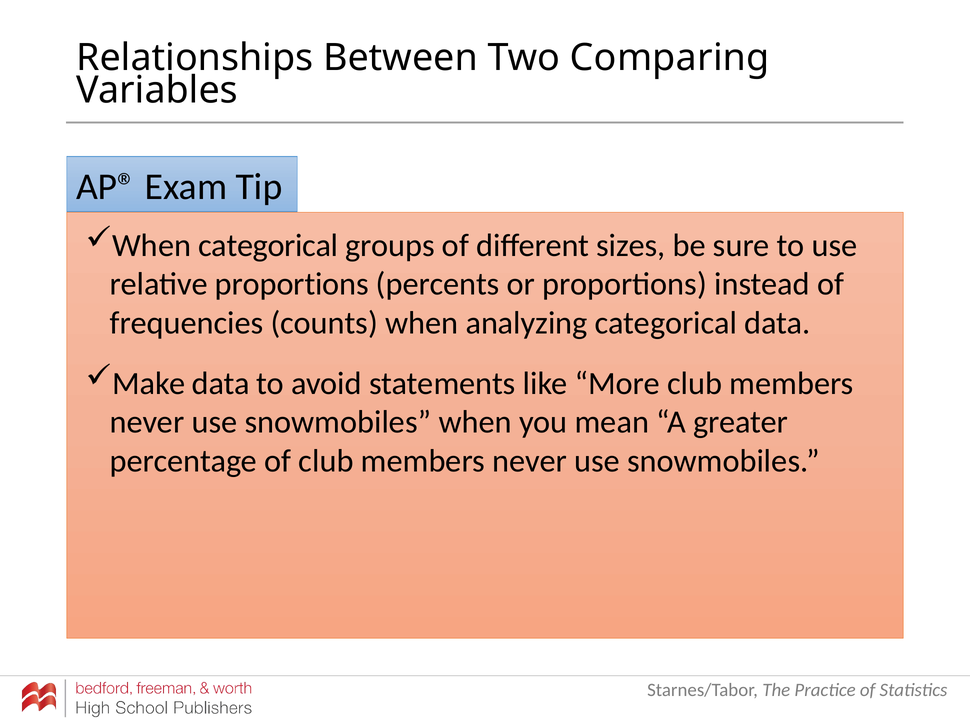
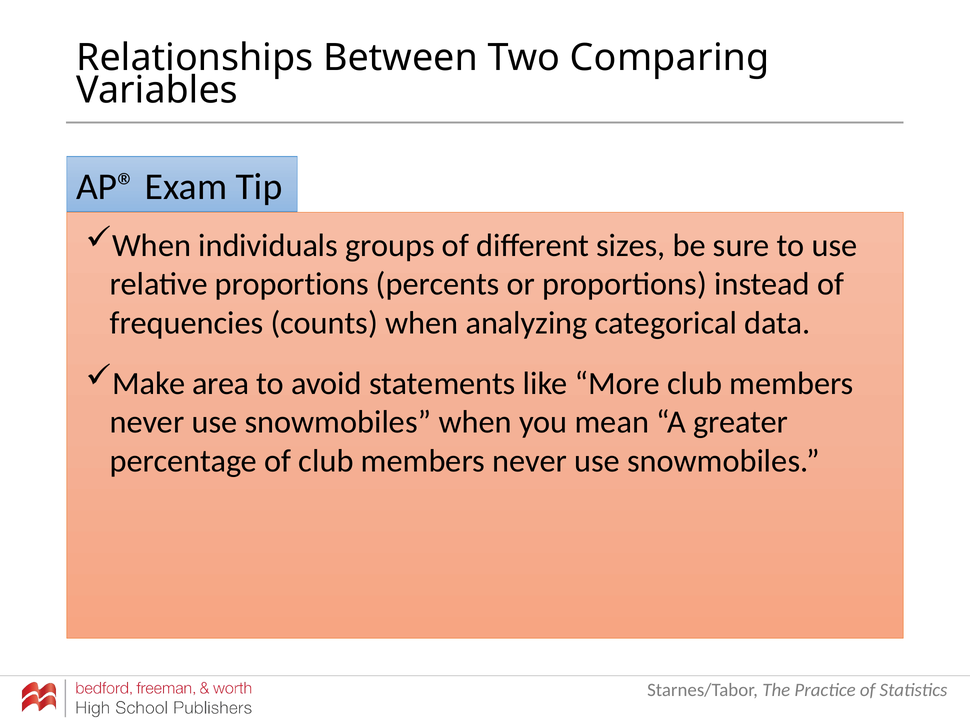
When categorical: categorical -> individuals (268, 245)
Make data: data -> area (221, 383)
